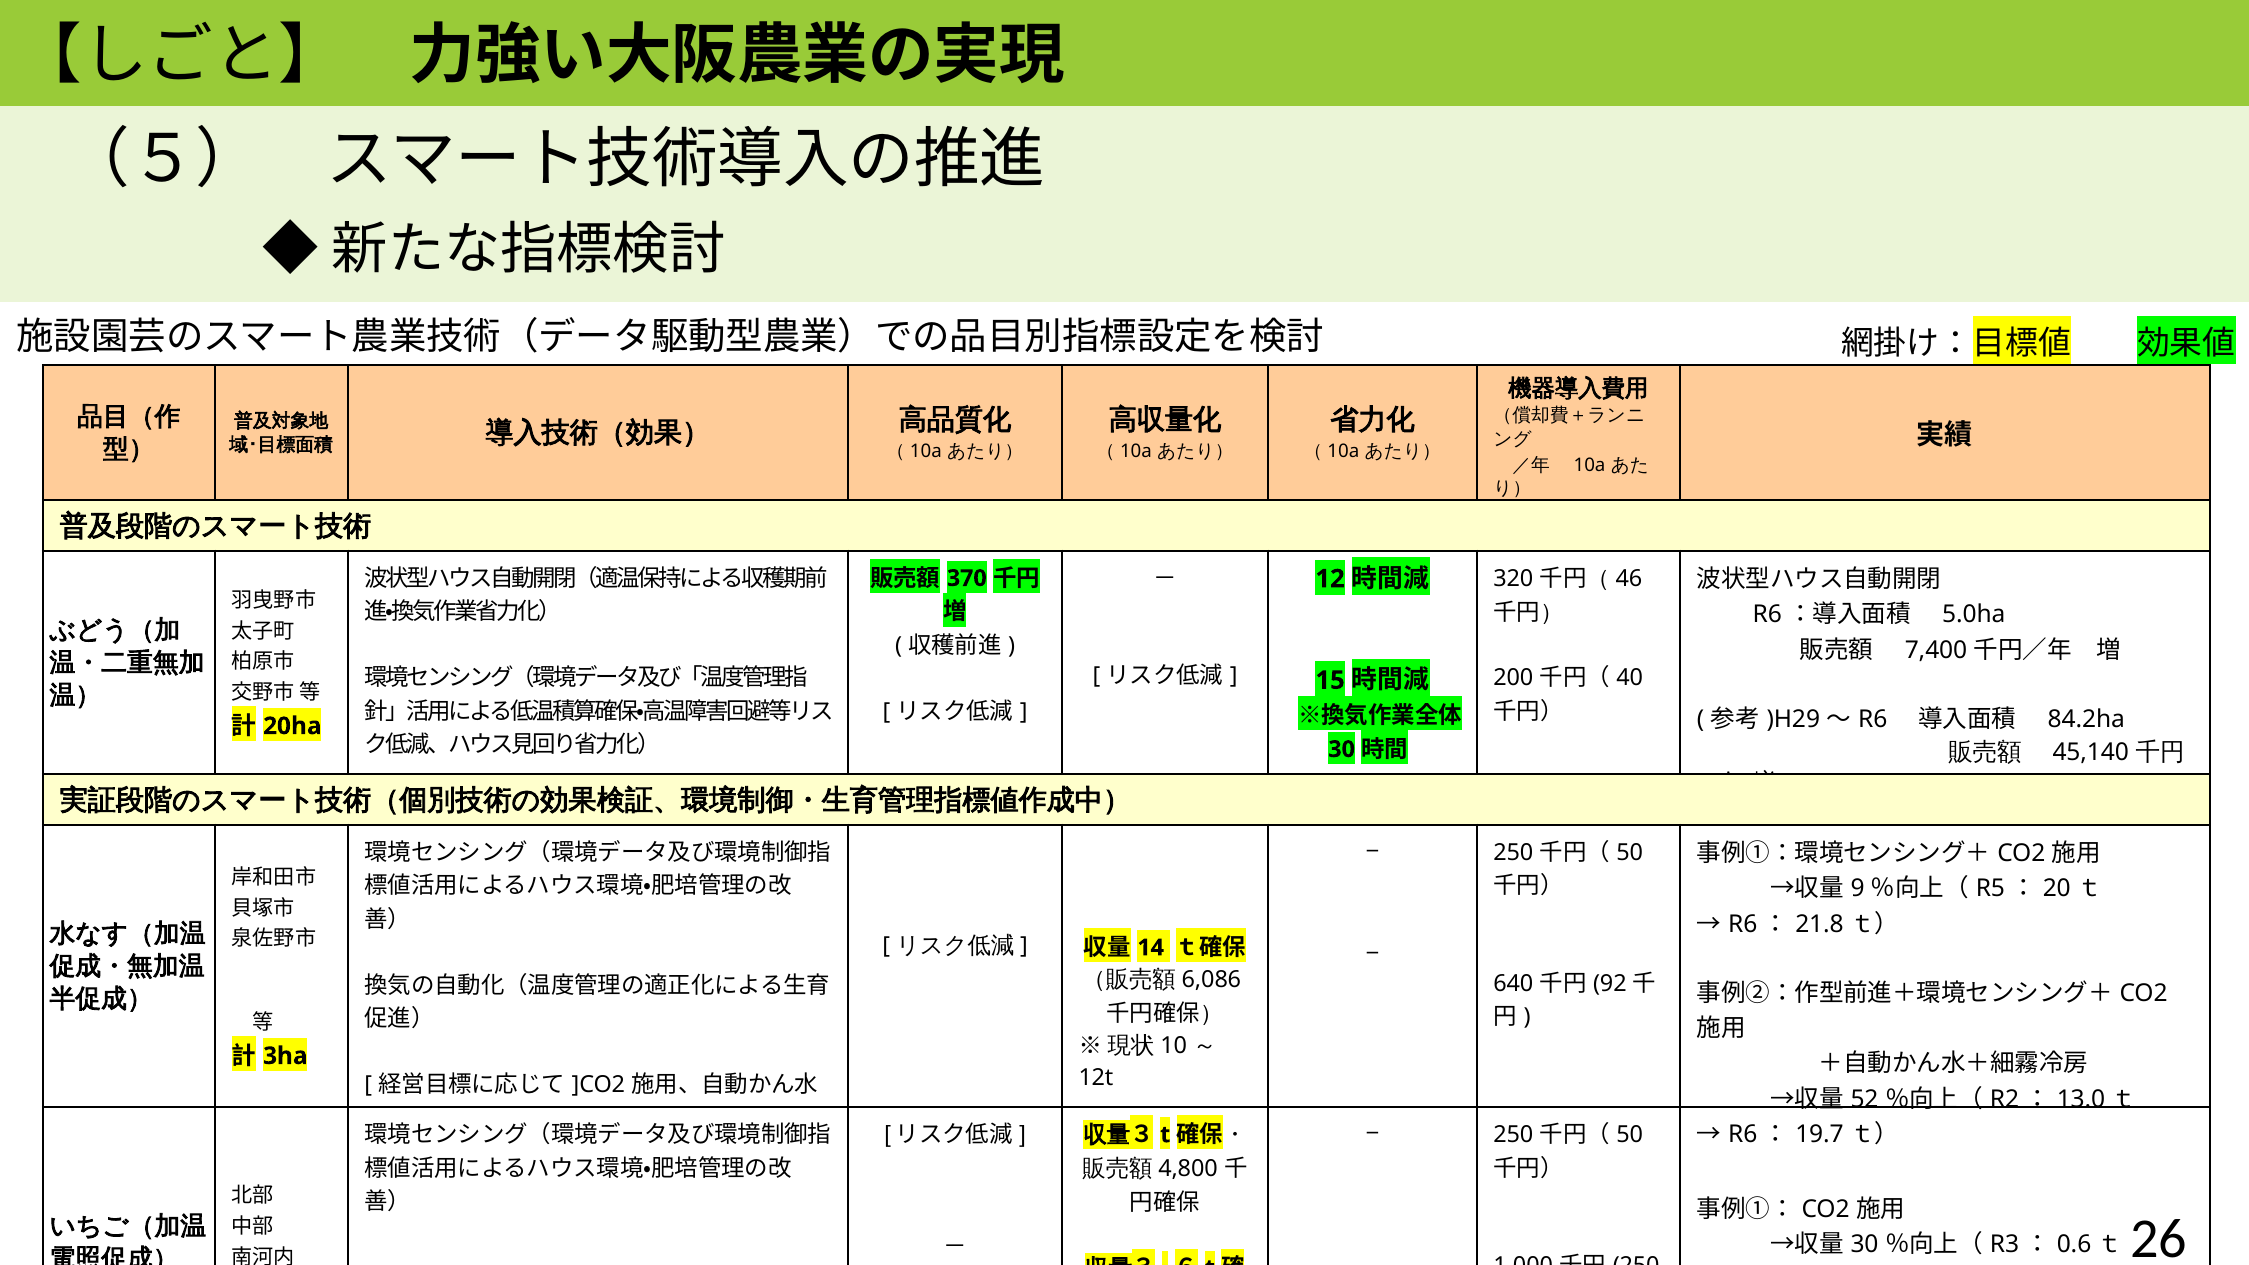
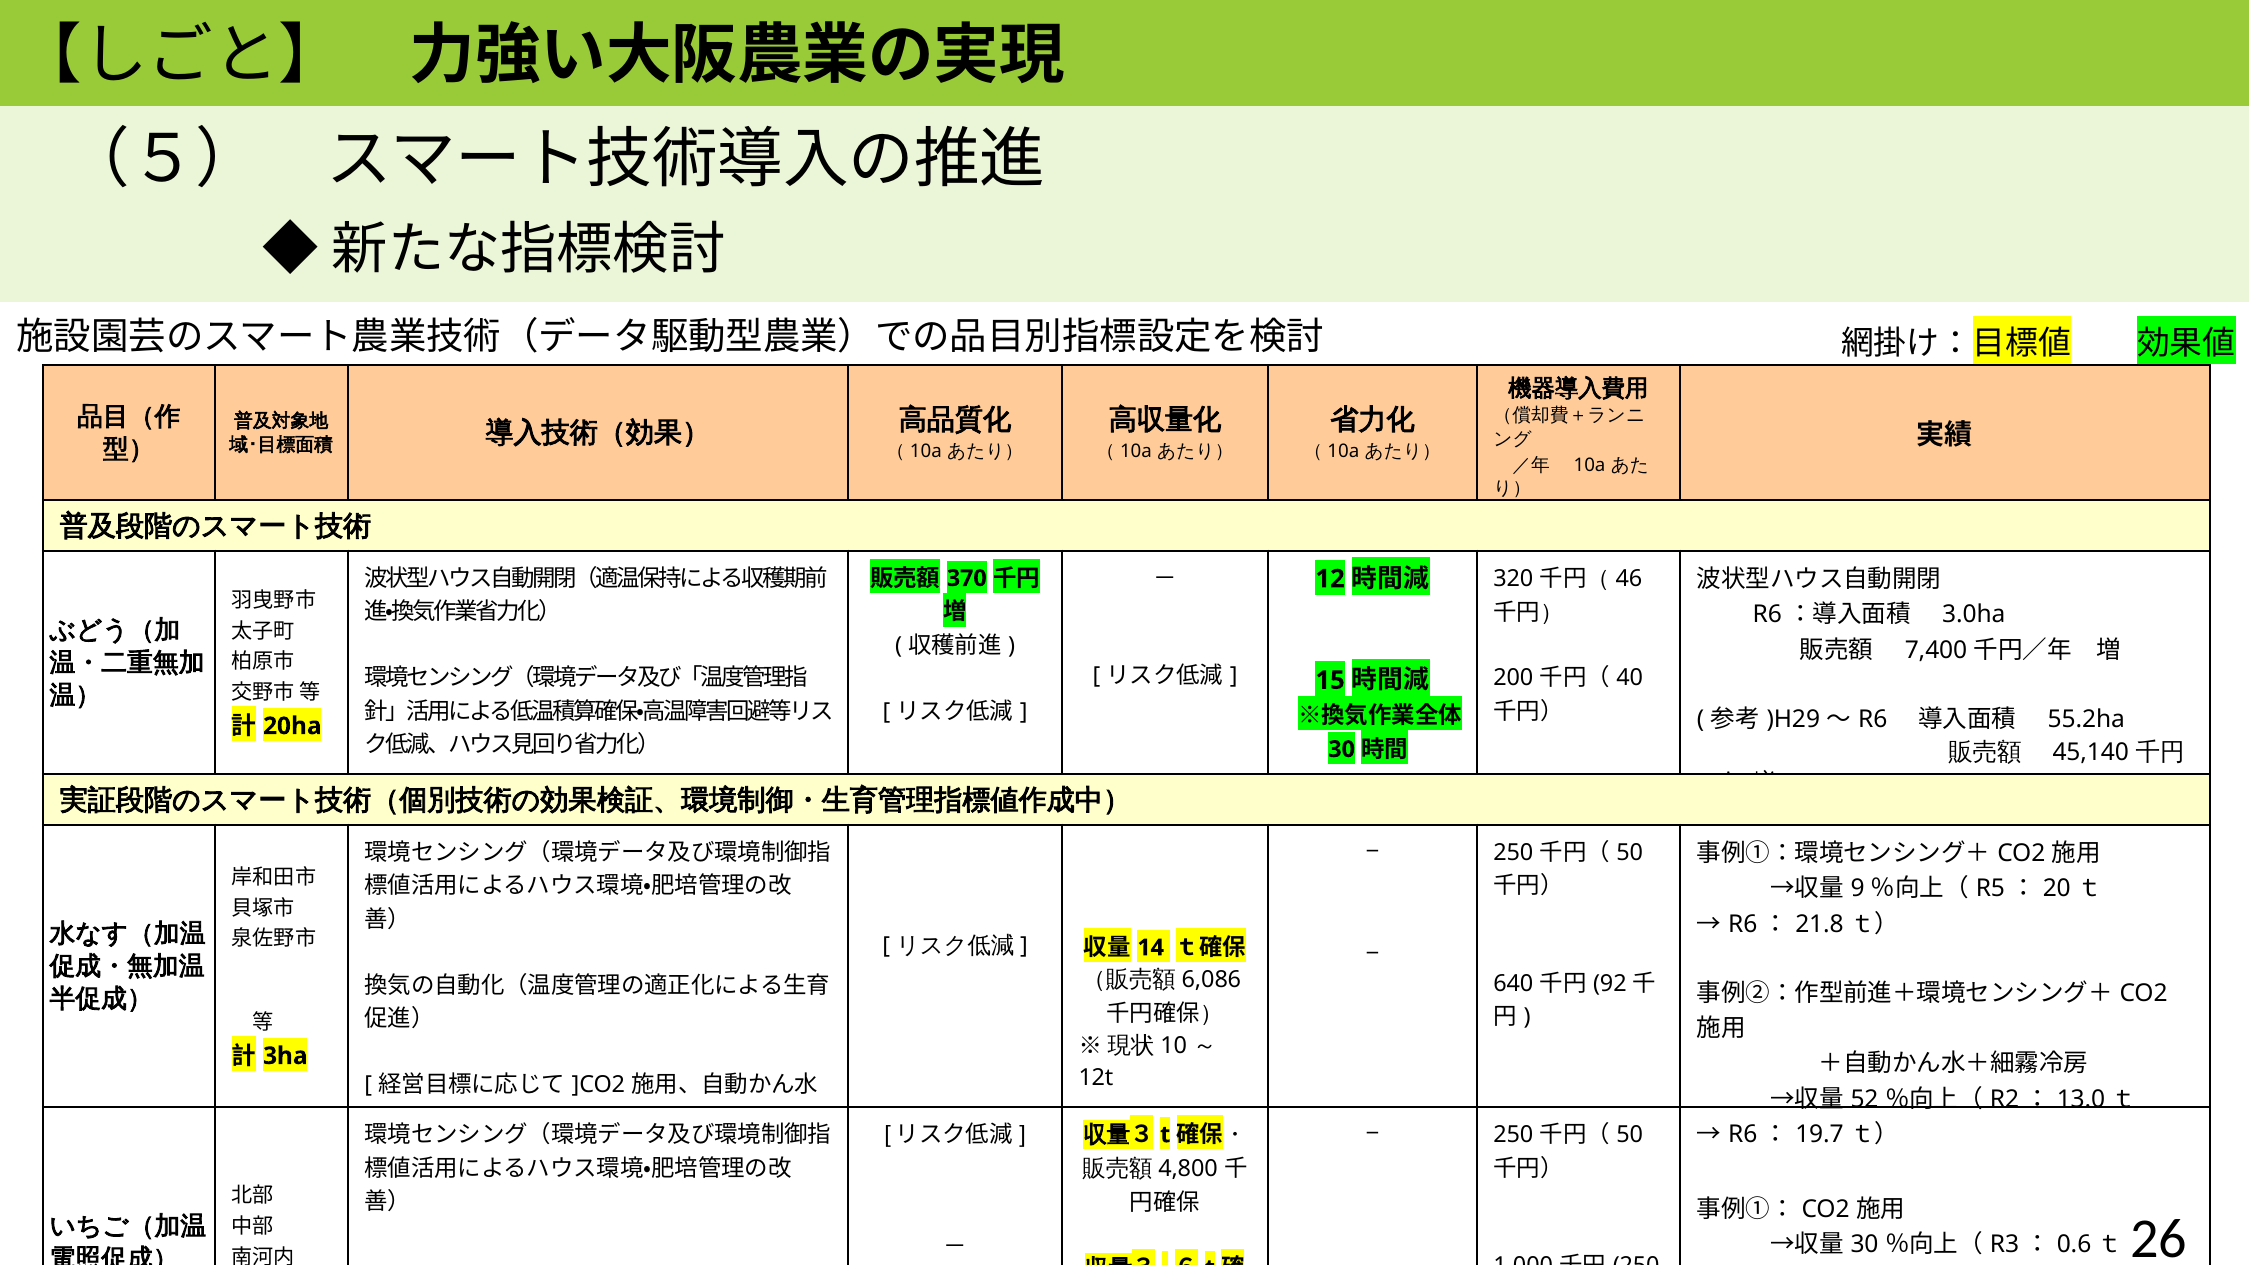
5.0ha: 5.0ha -> 3.0ha (1974, 615)
84.2ha: 84.2ha -> 55.2ha (2086, 719)
